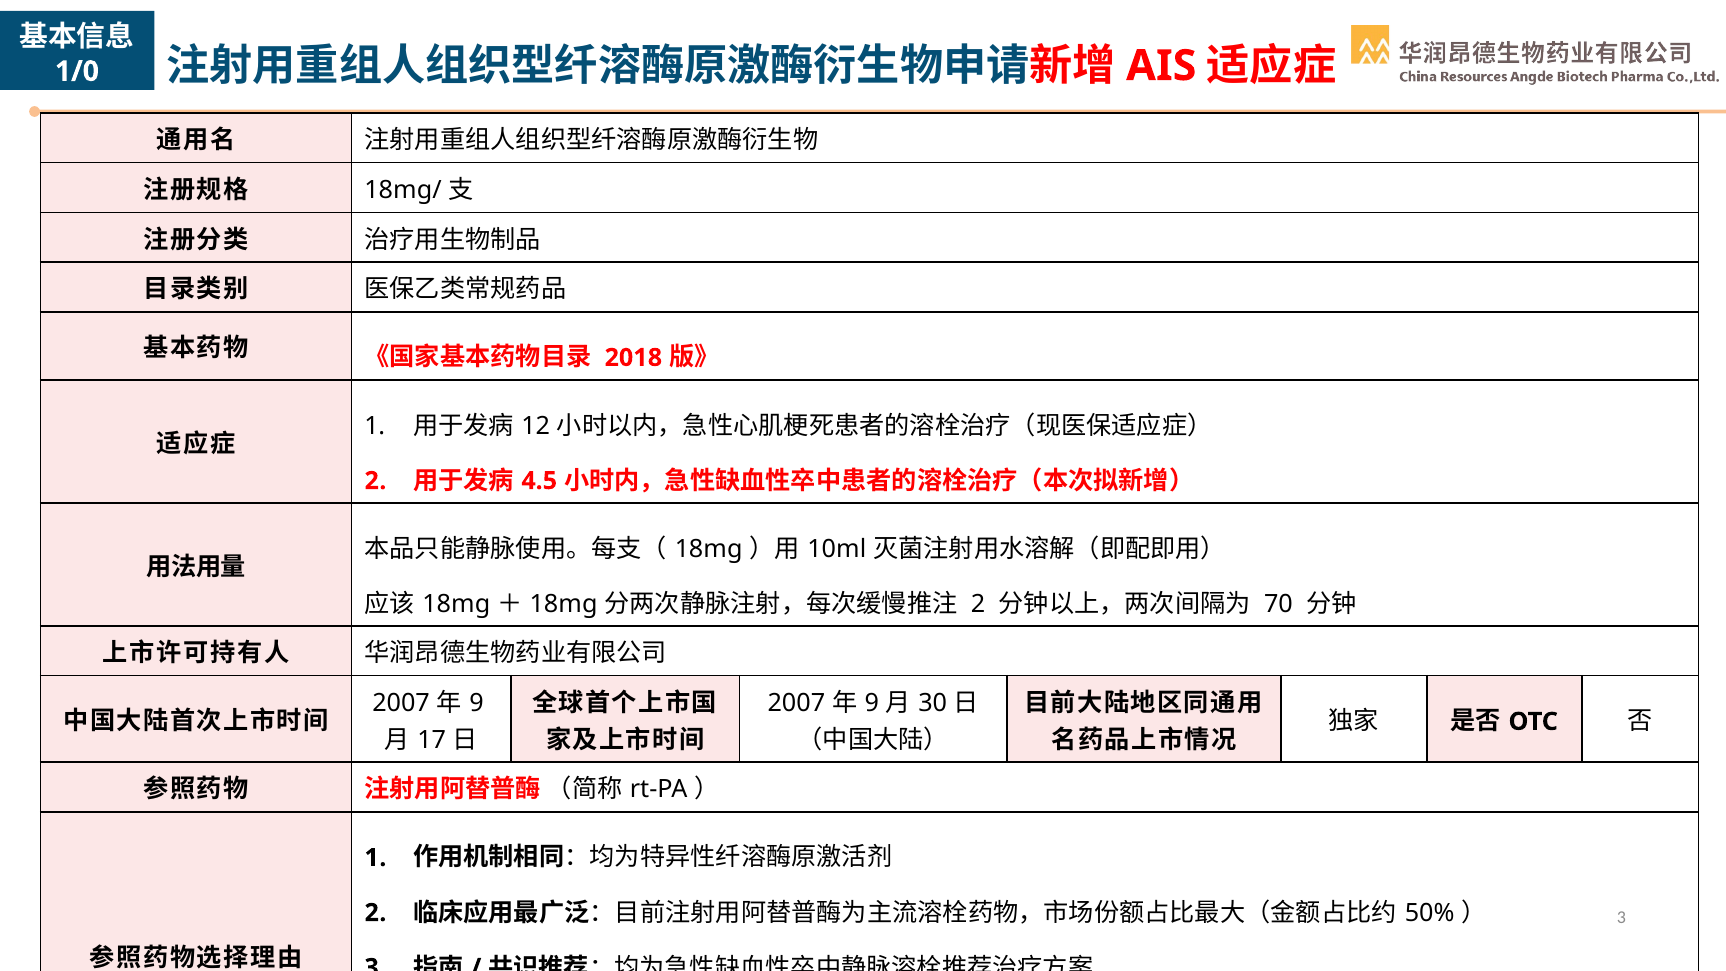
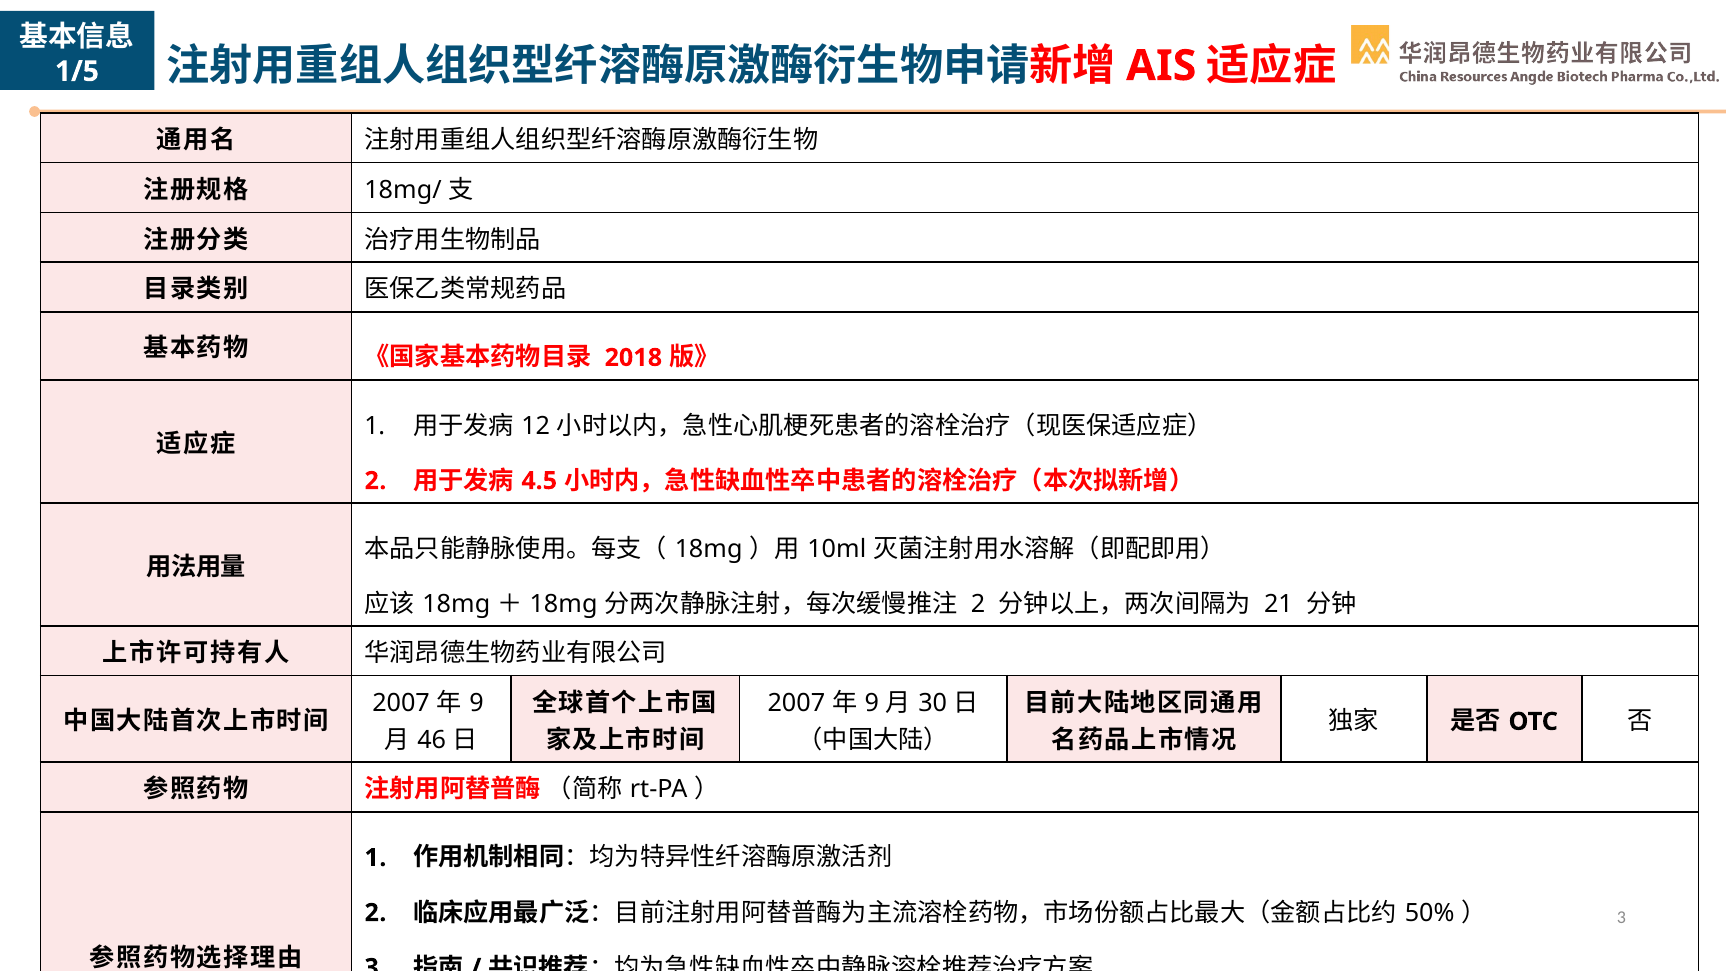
1/0: 1/0 -> 1/5 (77, 71)
70: 70 -> 21 (1278, 604)
17: 17 -> 46 (432, 740)
